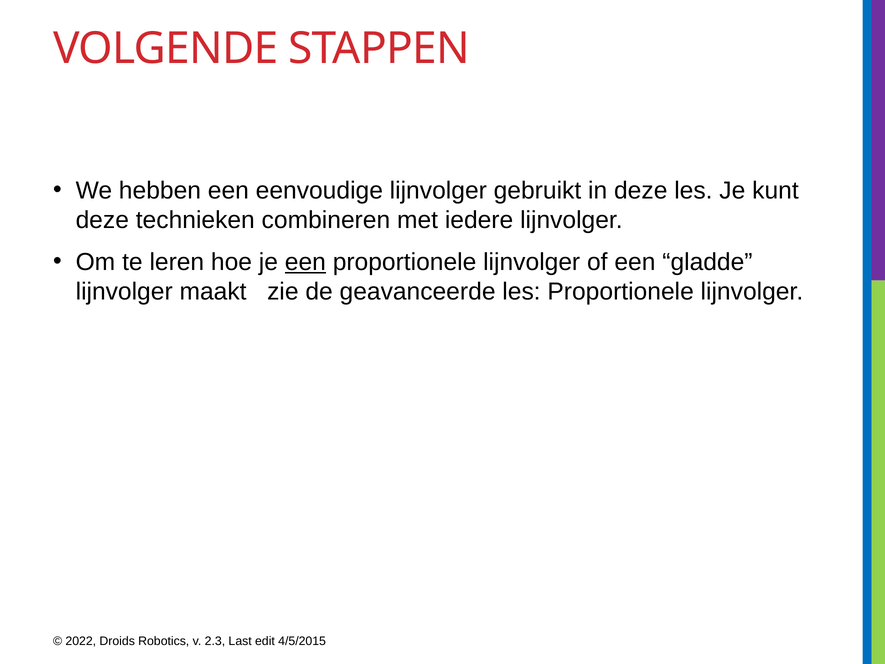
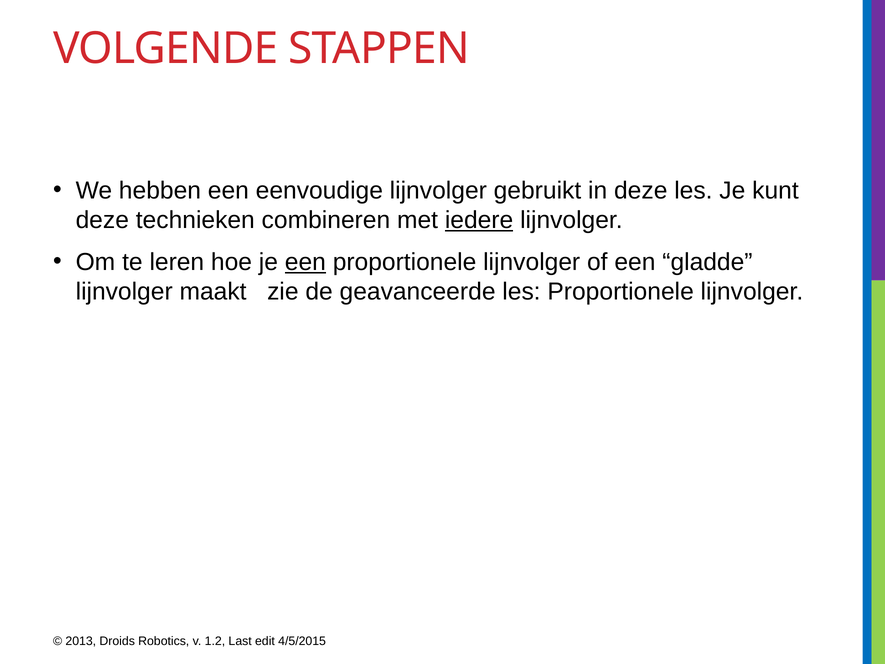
iedere underline: none -> present (479, 220)
2022: 2022 -> 2013 (81, 641)
2.3: 2.3 -> 1.2 (215, 641)
